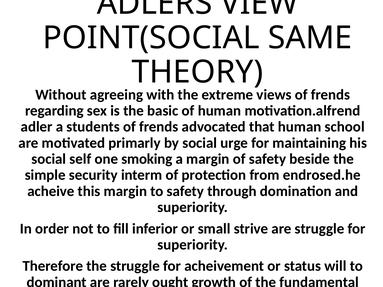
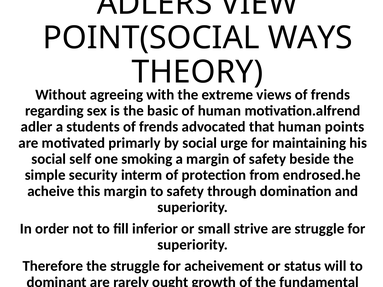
SAME: SAME -> WAYS (310, 38)
school: school -> points (345, 127)
